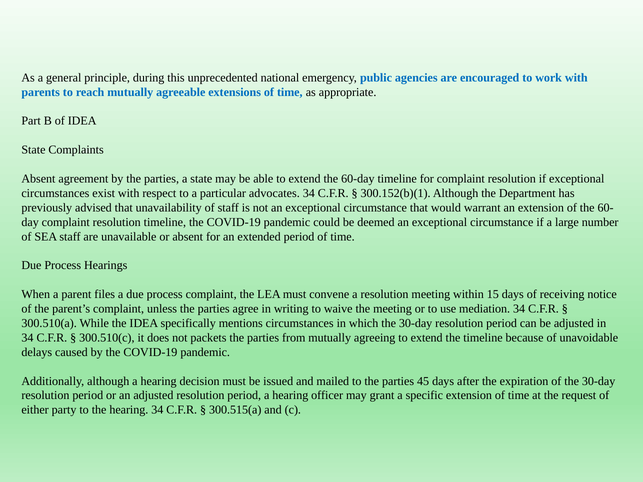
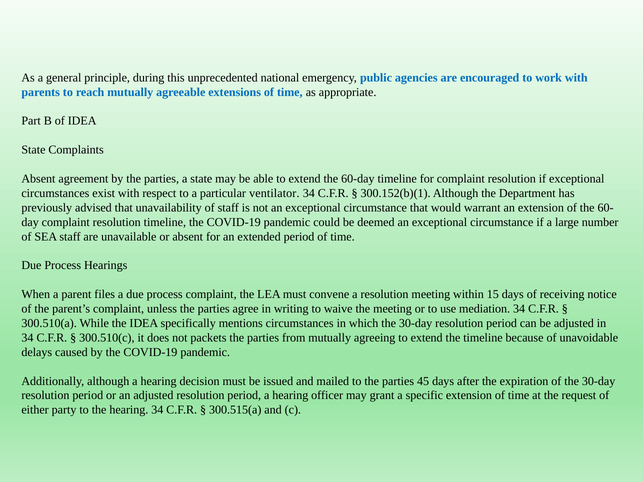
advocates: advocates -> ventilator (274, 193)
